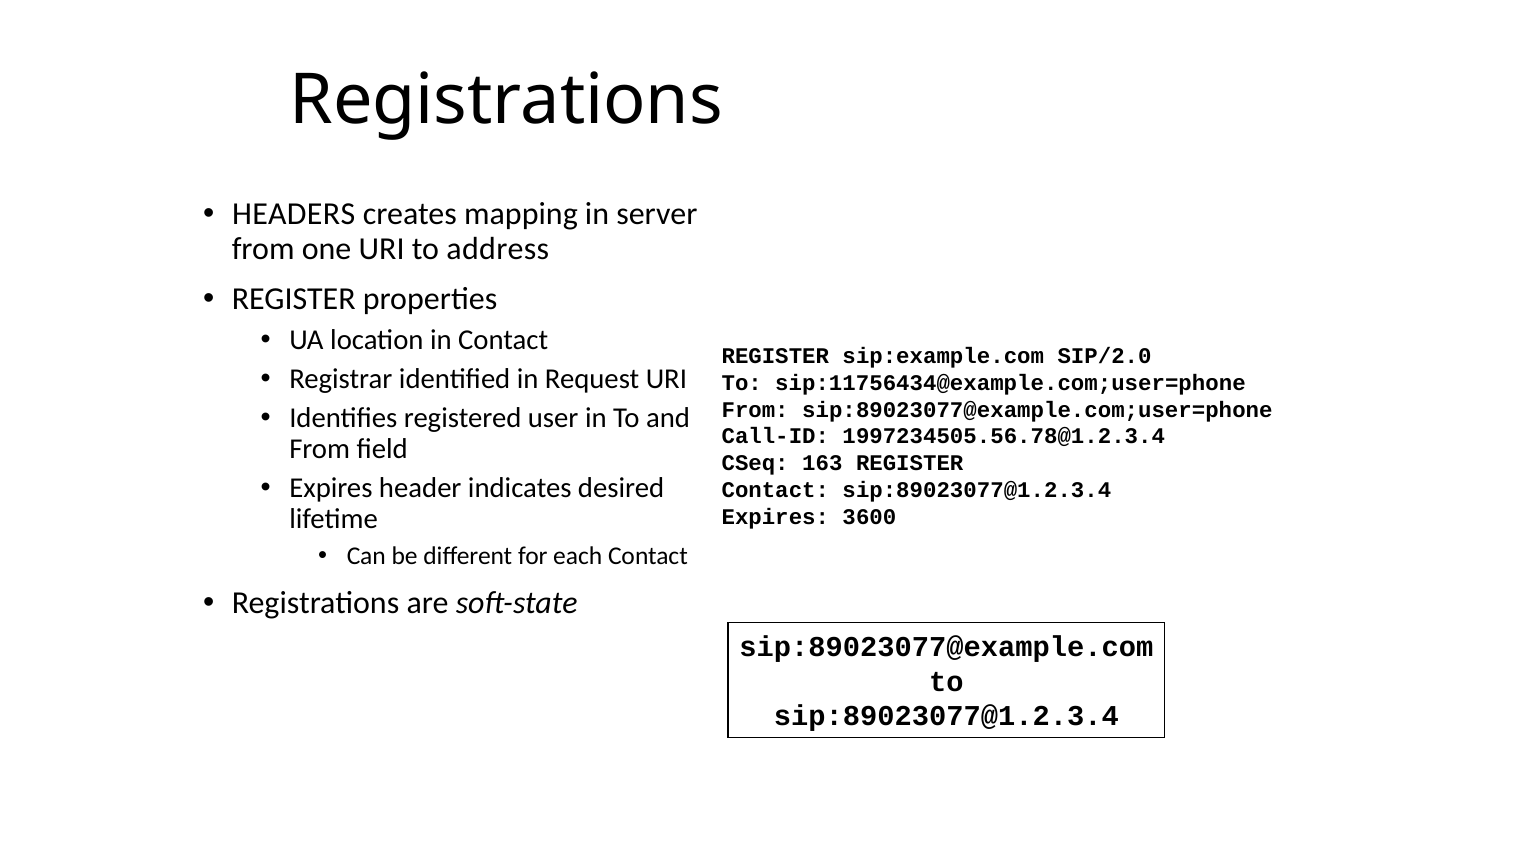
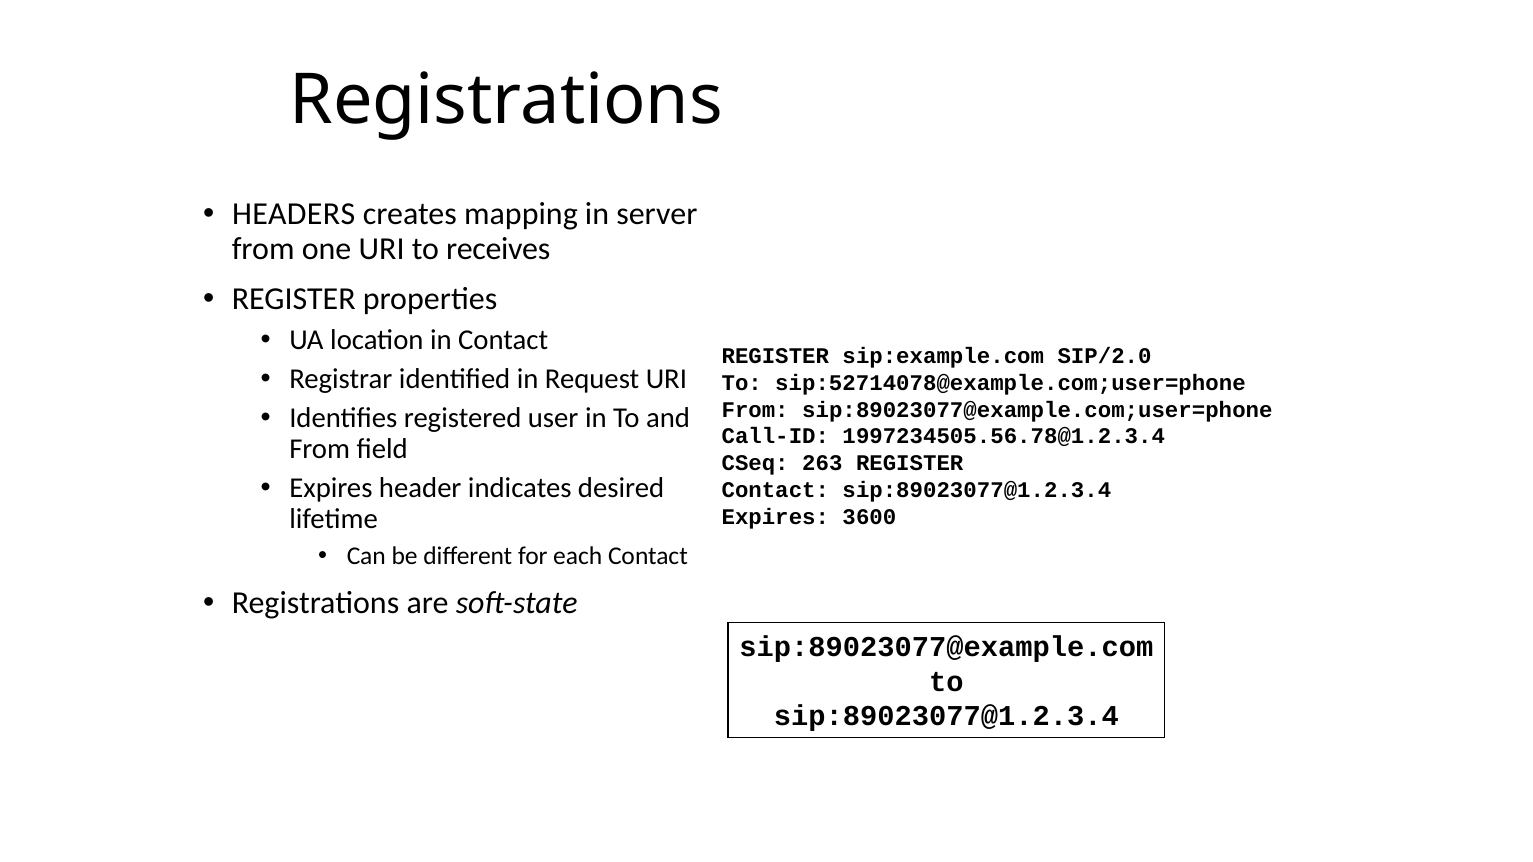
address: address -> receives (498, 249)
sip:11756434@example.com;user=phone: sip:11756434@example.com;user=phone -> sip:52714078@example.com;user=phone (1010, 383)
163: 163 -> 263 (822, 463)
